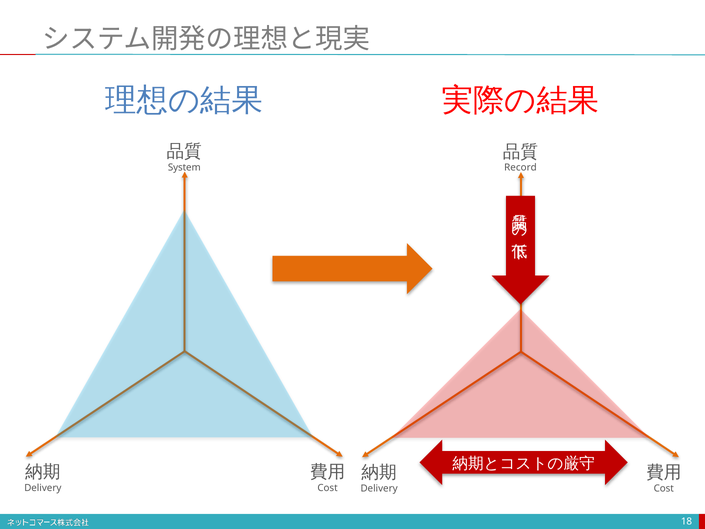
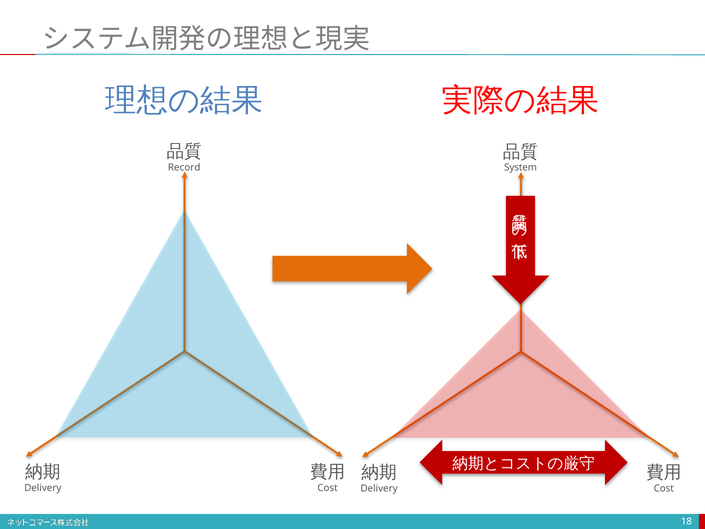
System: System -> Record (184, 167)
Record: Record -> System (521, 168)
